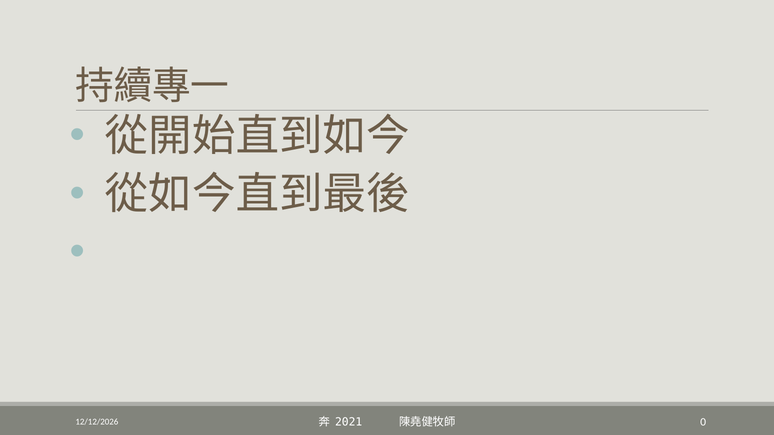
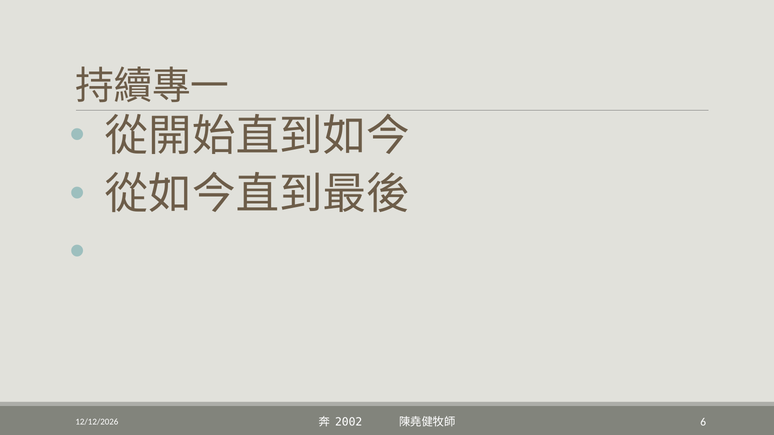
2021: 2021 -> 2002 (349, 422)
0: 0 -> 6 (703, 422)
